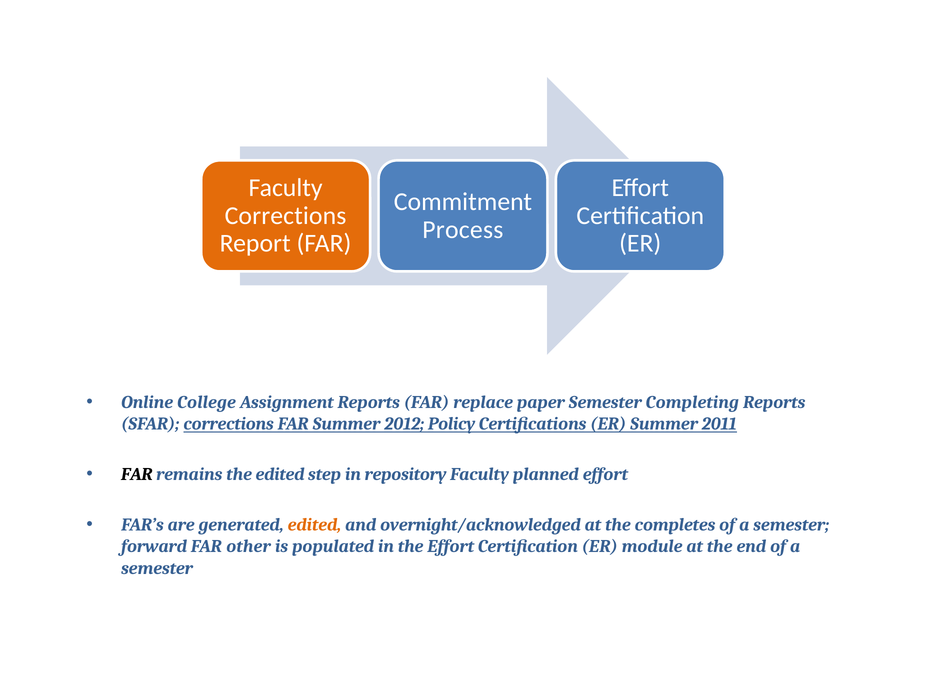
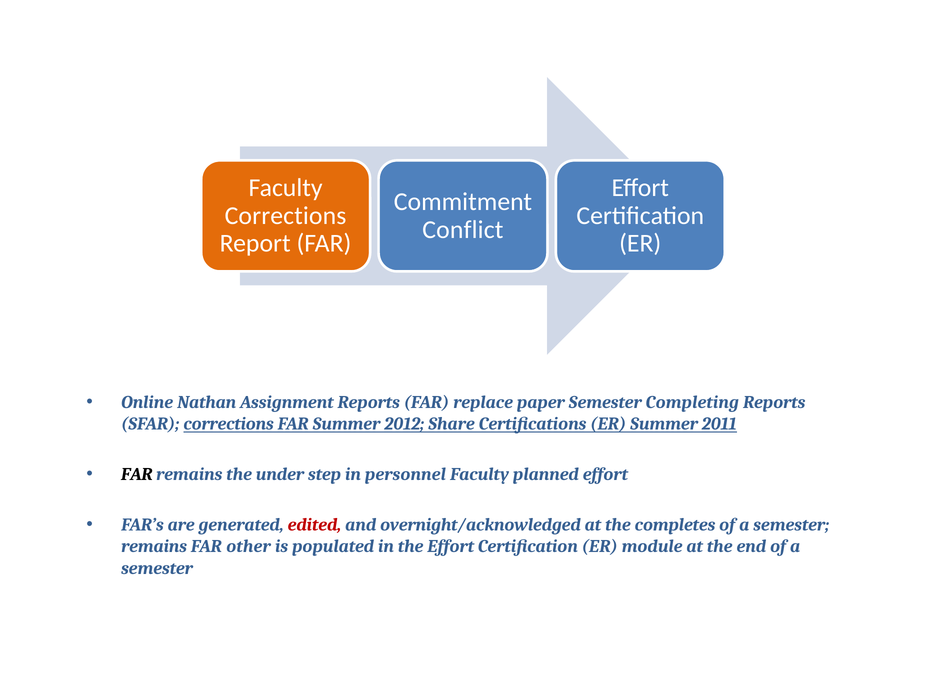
Process: Process -> Conflict (463, 230)
College: College -> Nathan (207, 403)
Policy: Policy -> Share (451, 424)
the edited: edited -> under (280, 475)
repository: repository -> personnel (405, 475)
edited colour: orange -> red (314, 525)
forward: forward -> remains (154, 547)
